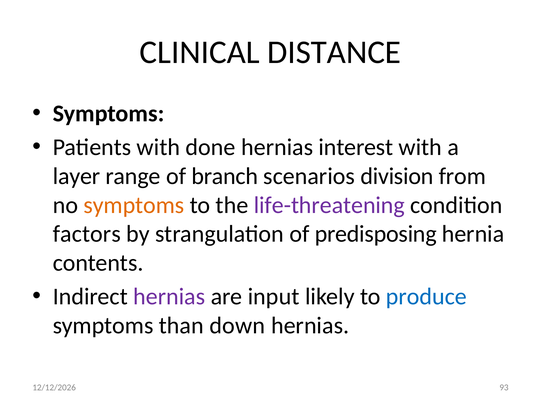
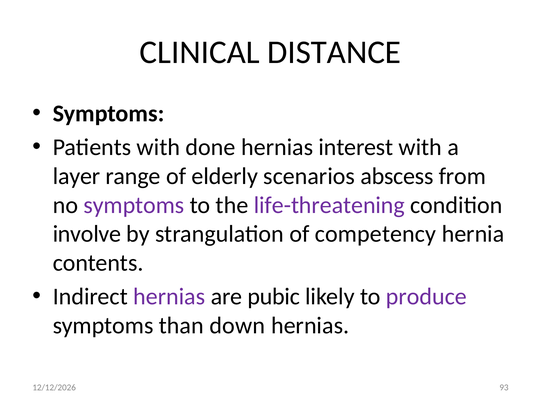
branch: branch -> elderly (225, 176)
division: division -> abscess (397, 176)
symptoms colour: orange -> purple (134, 205)
factors: factors -> involve (87, 234)
predisposing: predisposing -> competency (375, 234)
input: input -> pubic (274, 296)
produce colour: blue -> purple (426, 296)
